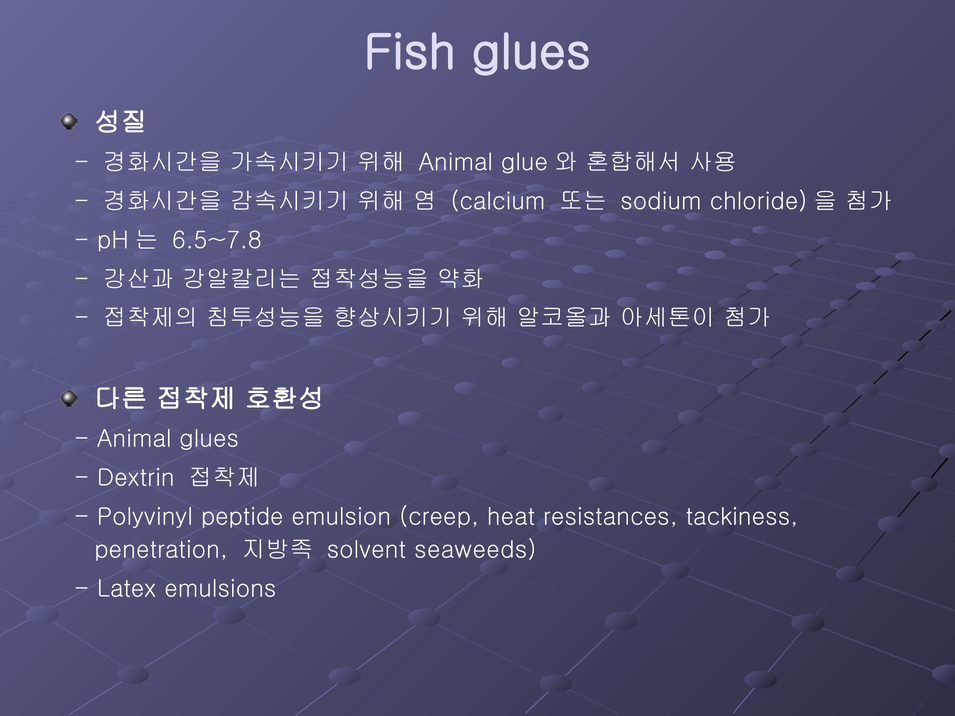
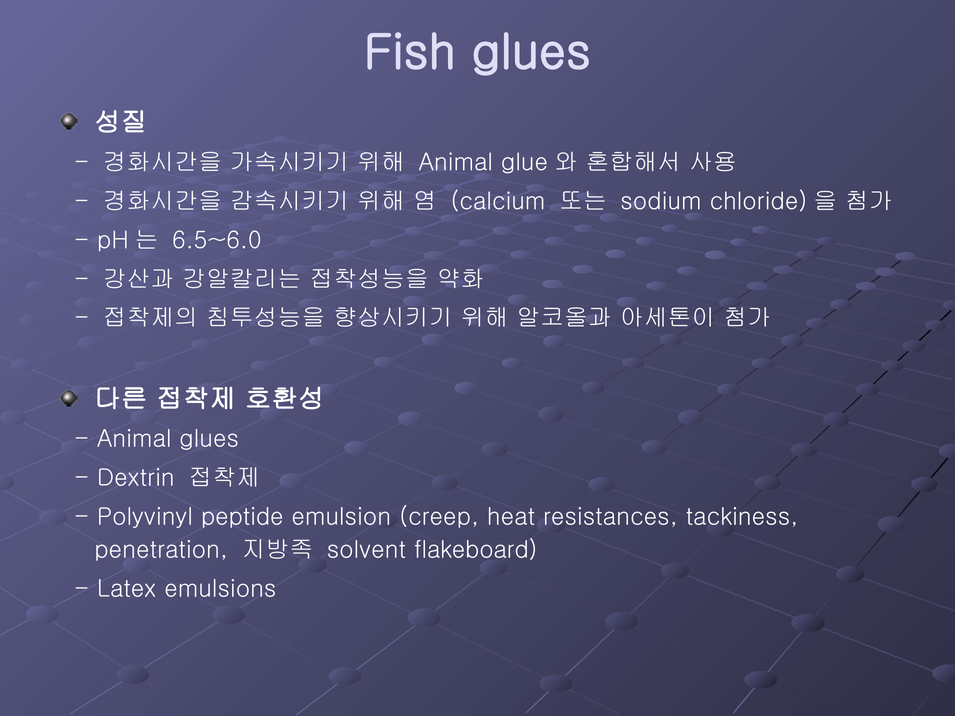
6.5~7.8: 6.5~7.8 -> 6.5~6.0 (217, 240)
seaweeds: seaweeds -> flakeboard (476, 550)
